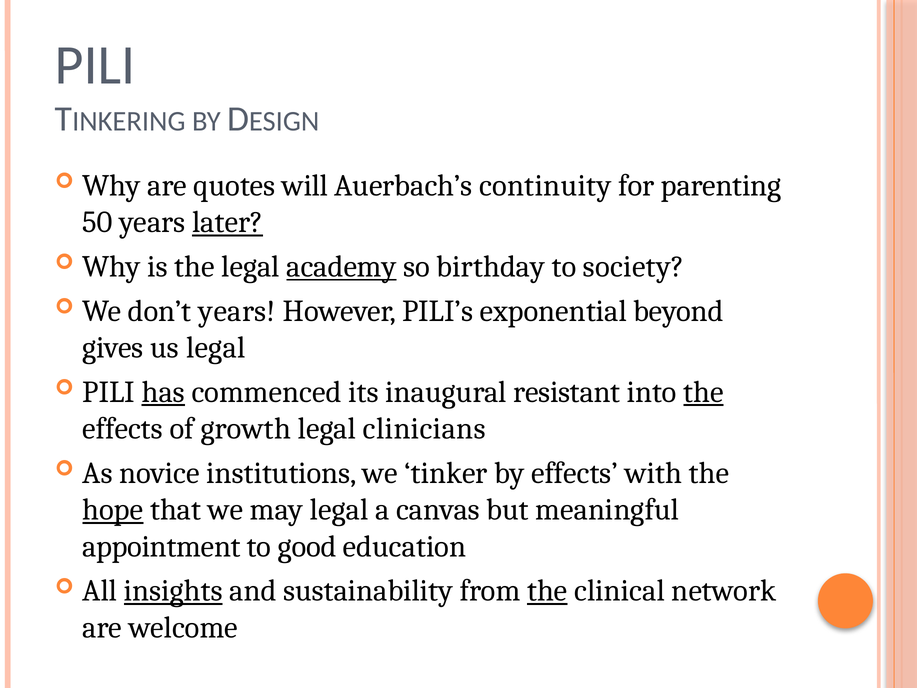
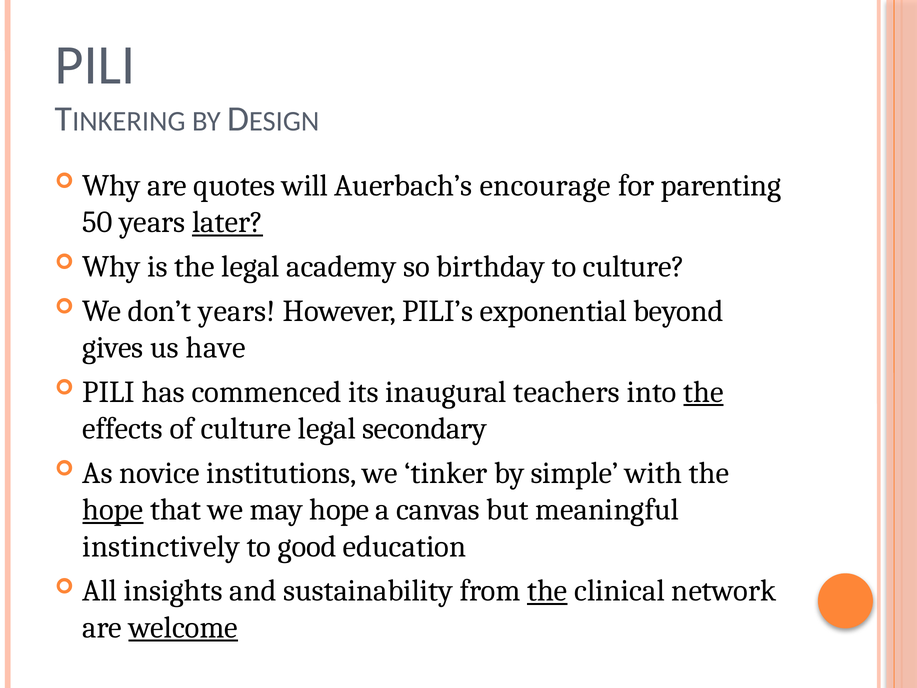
continuity: continuity -> encourage (545, 185)
academy underline: present -> none (341, 266)
to society: society -> culture (634, 266)
us legal: legal -> have (216, 348)
has underline: present -> none (163, 392)
resistant: resistant -> teachers (567, 392)
of growth: growth -> culture (246, 429)
clinicians: clinicians -> secondary (425, 429)
by effects: effects -> simple (575, 473)
may legal: legal -> hope (339, 510)
appointment: appointment -> instinctively (161, 546)
insights underline: present -> none (173, 591)
welcome underline: none -> present (183, 627)
